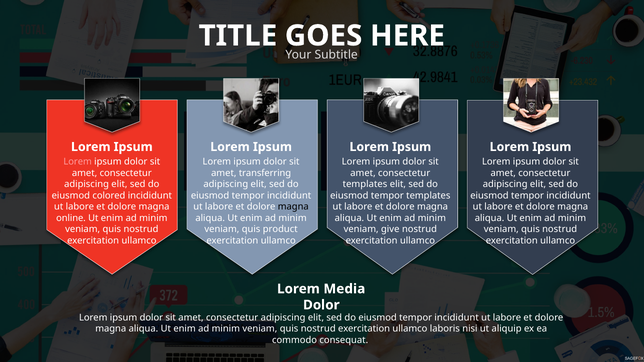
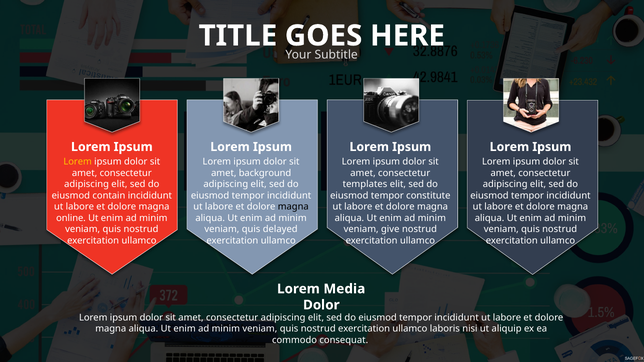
Lorem colour: pink -> yellow (78, 162)
transferring: transferring -> background (265, 173)
colored: colored -> contain (109, 196)
tempor templates: templates -> constitute (428, 196)
product: product -> delayed (280, 229)
